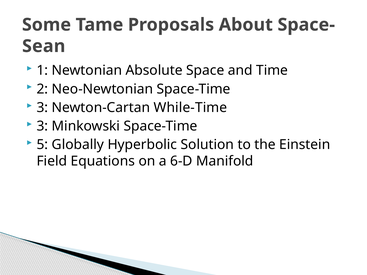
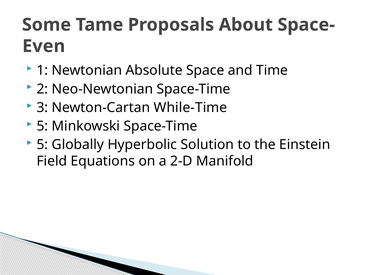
Sean: Sean -> Even (44, 46)
3: 3 -> 5 (42, 126)
6-D: 6-D -> 2-D (181, 161)
